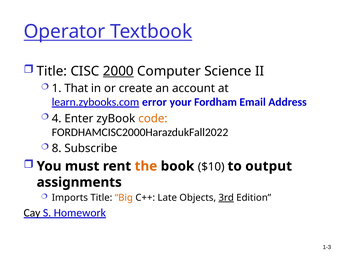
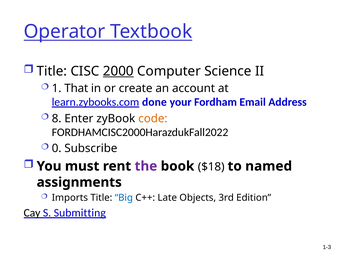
error: error -> done (154, 102)
4: 4 -> 8 (57, 119)
8: 8 -> 0 (57, 149)
the colour: orange -> purple (146, 166)
$10: $10 -> $18 (211, 167)
output: output -> named (269, 166)
Big colour: orange -> blue (124, 198)
3rd underline: present -> none (226, 198)
Homework: Homework -> Submitting (80, 213)
